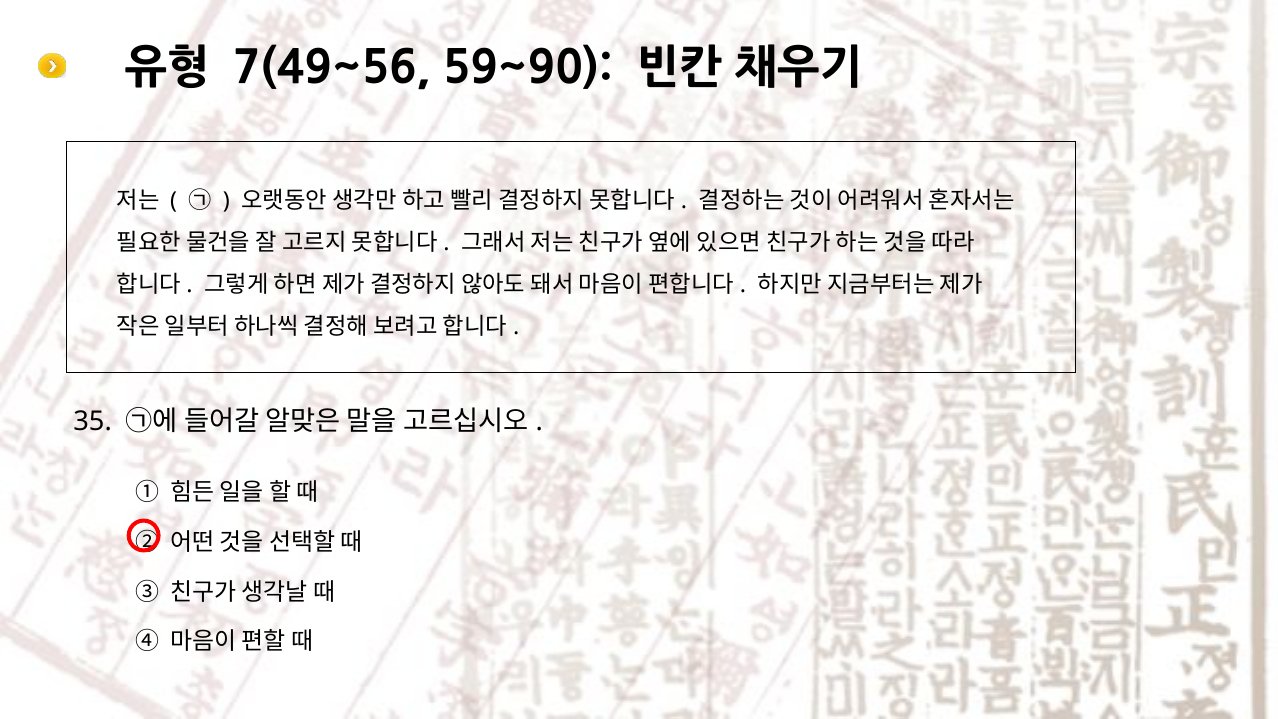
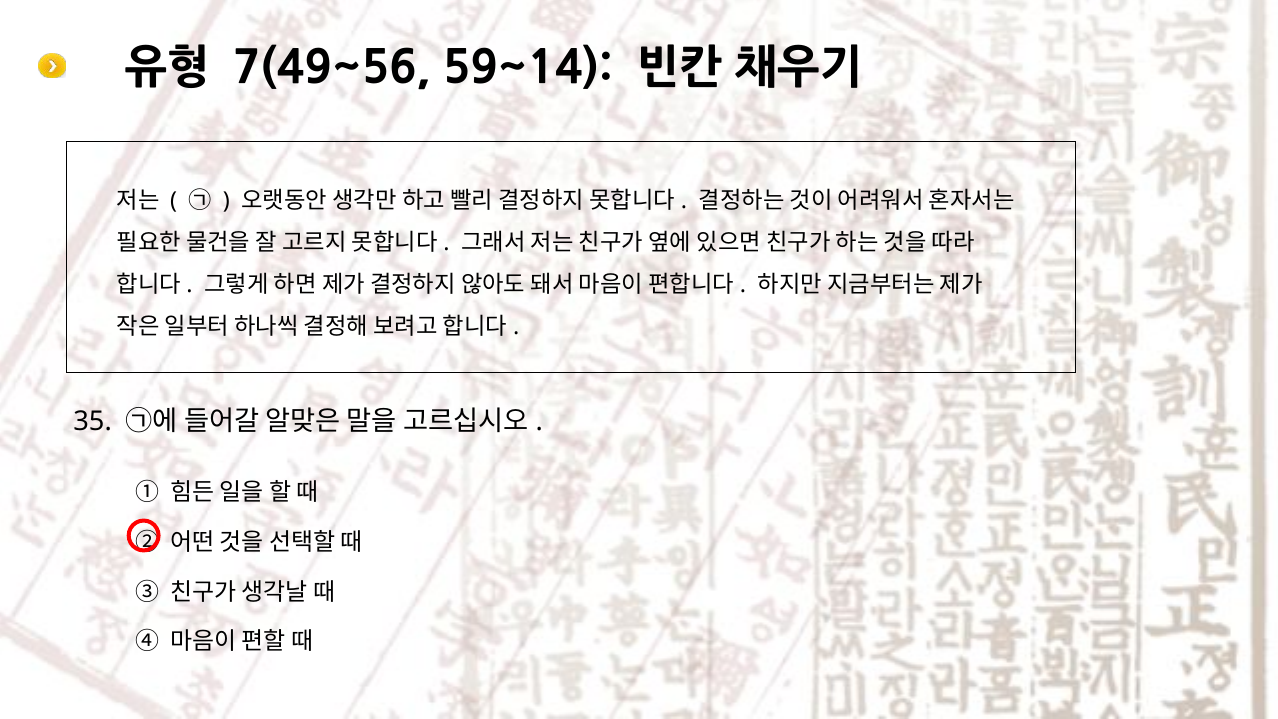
59~90: 59~90 -> 59~14 (528, 68)
